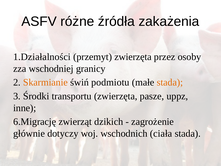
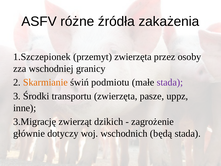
1.Działalności: 1.Działalności -> 1.Szczepionek (42, 57)
stada colour: orange -> purple (170, 82)
6.Migrację: 6.Migrację -> 3.Migrację (35, 122)
ciała: ciała -> będą (161, 133)
